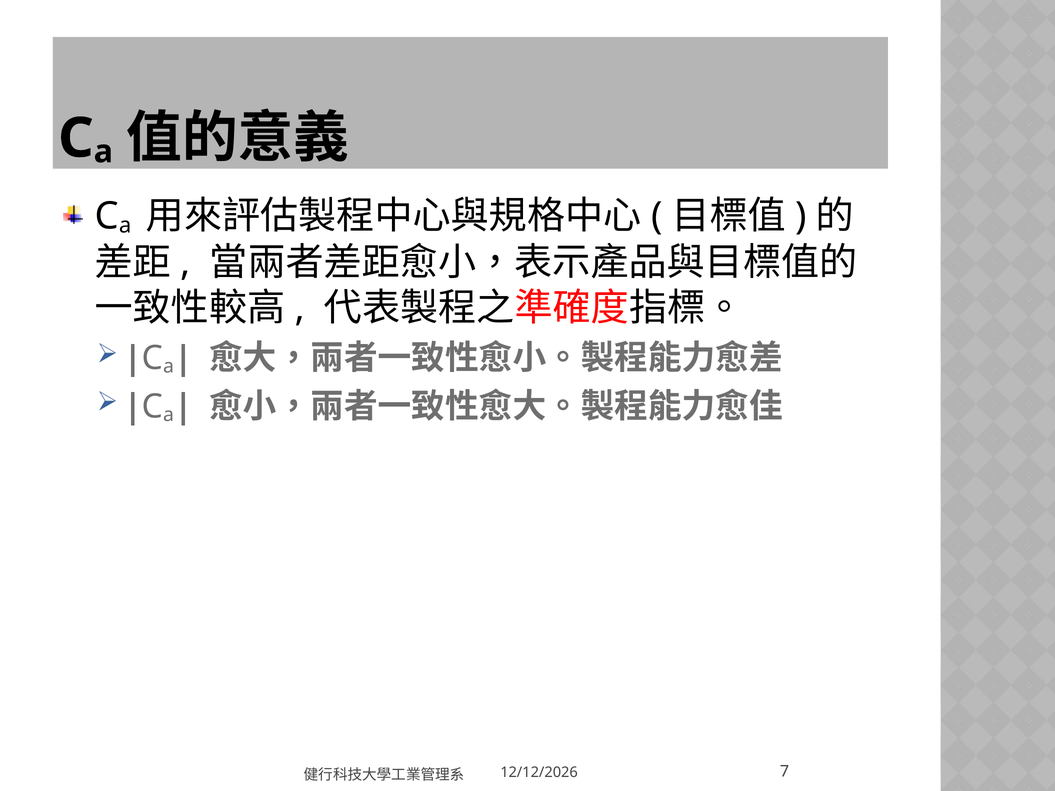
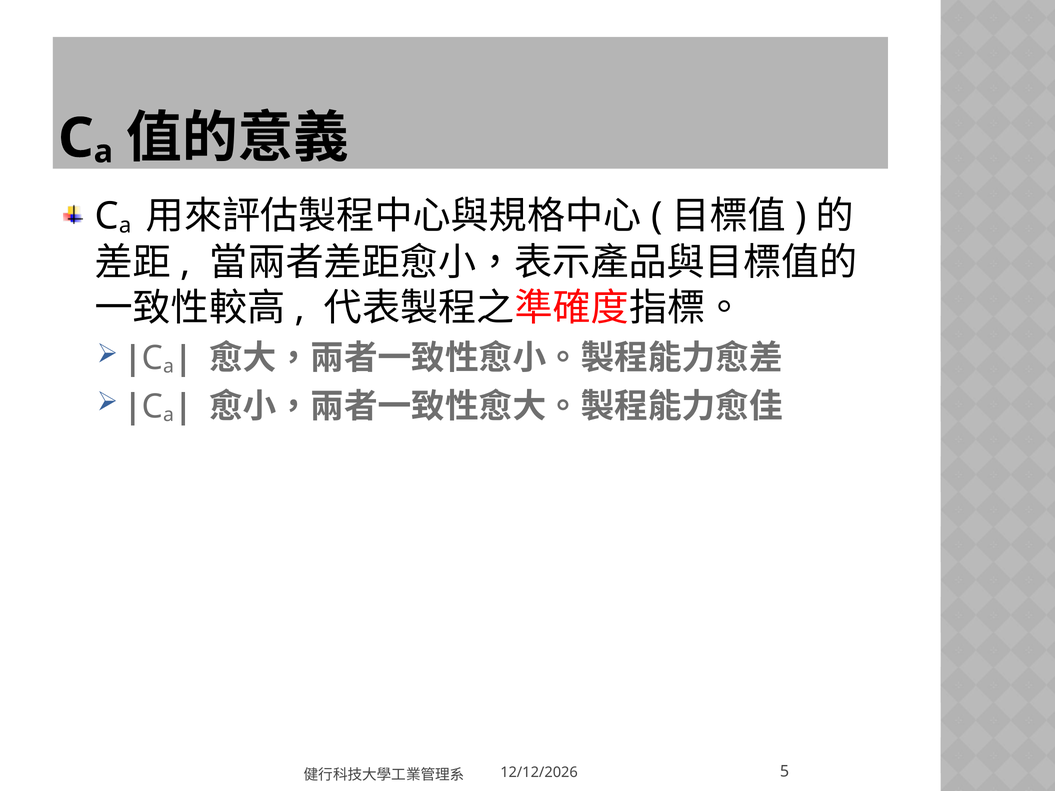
7: 7 -> 5 (785, 772)
